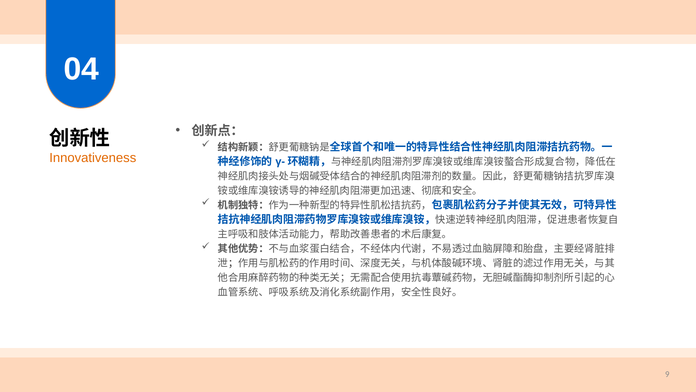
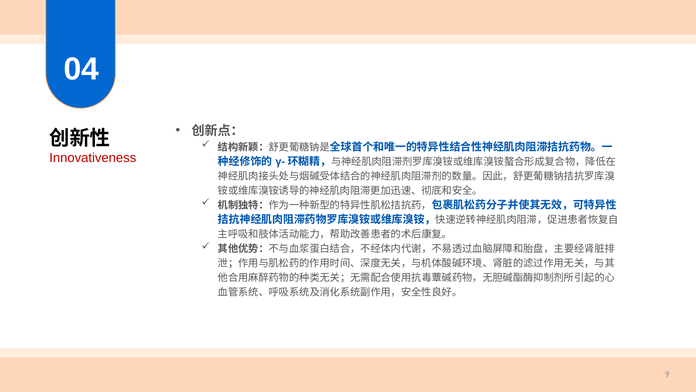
Innovativeness colour: orange -> red (93, 158)
